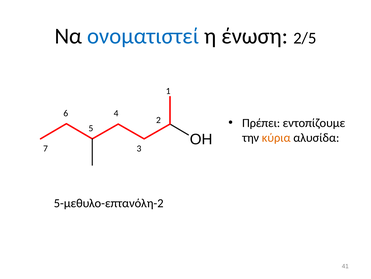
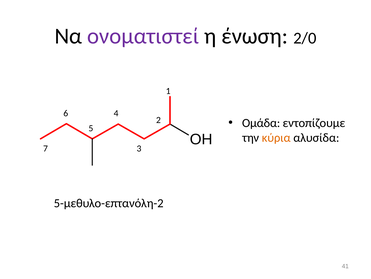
ονοματιστεί colour: blue -> purple (143, 36)
2/5: 2/5 -> 2/0 (305, 38)
Πρέπει: Πρέπει -> Ομάδα (261, 123)
